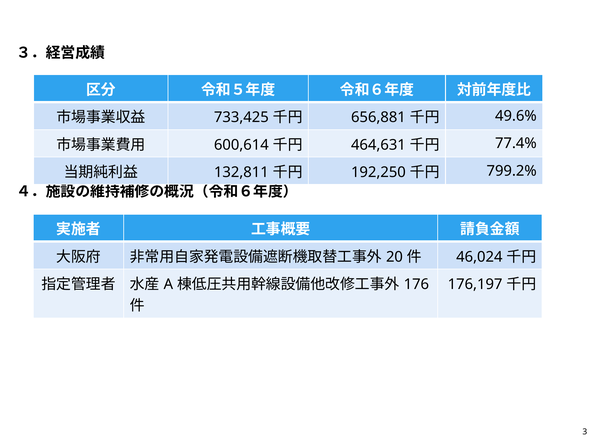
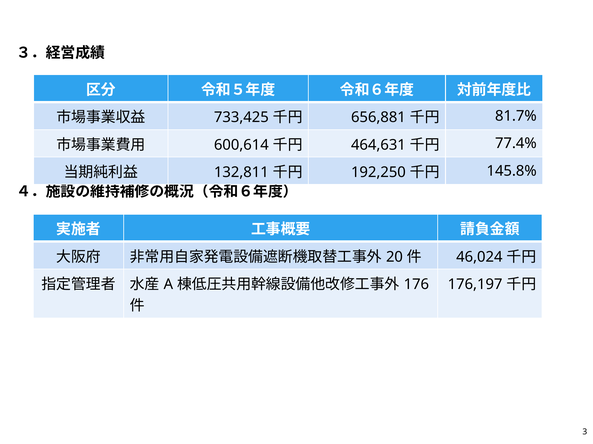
49.6%: 49.6% -> 81.7% (516, 116)
799.2%: 799.2% -> 145.8% (512, 171)
